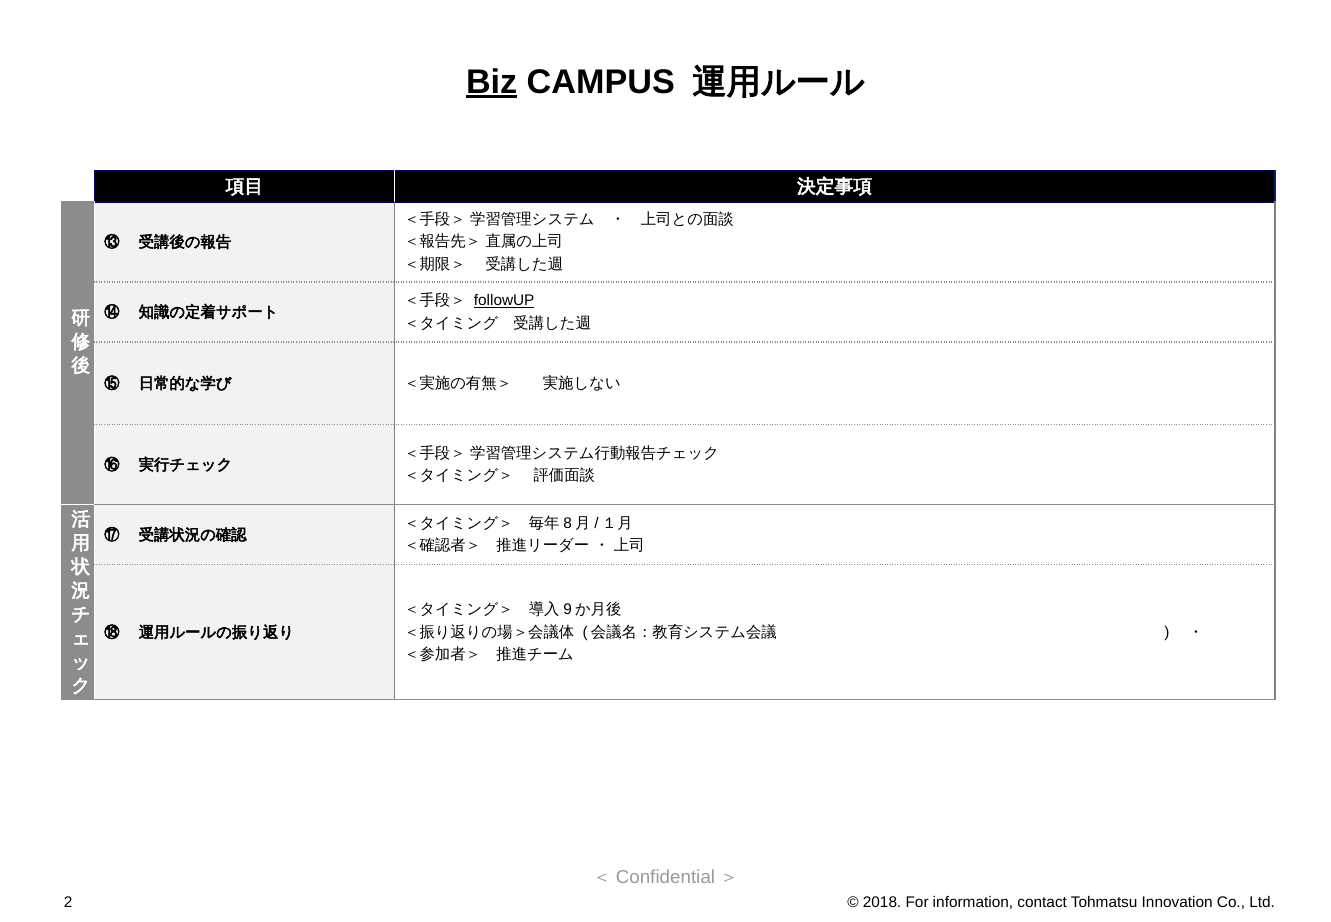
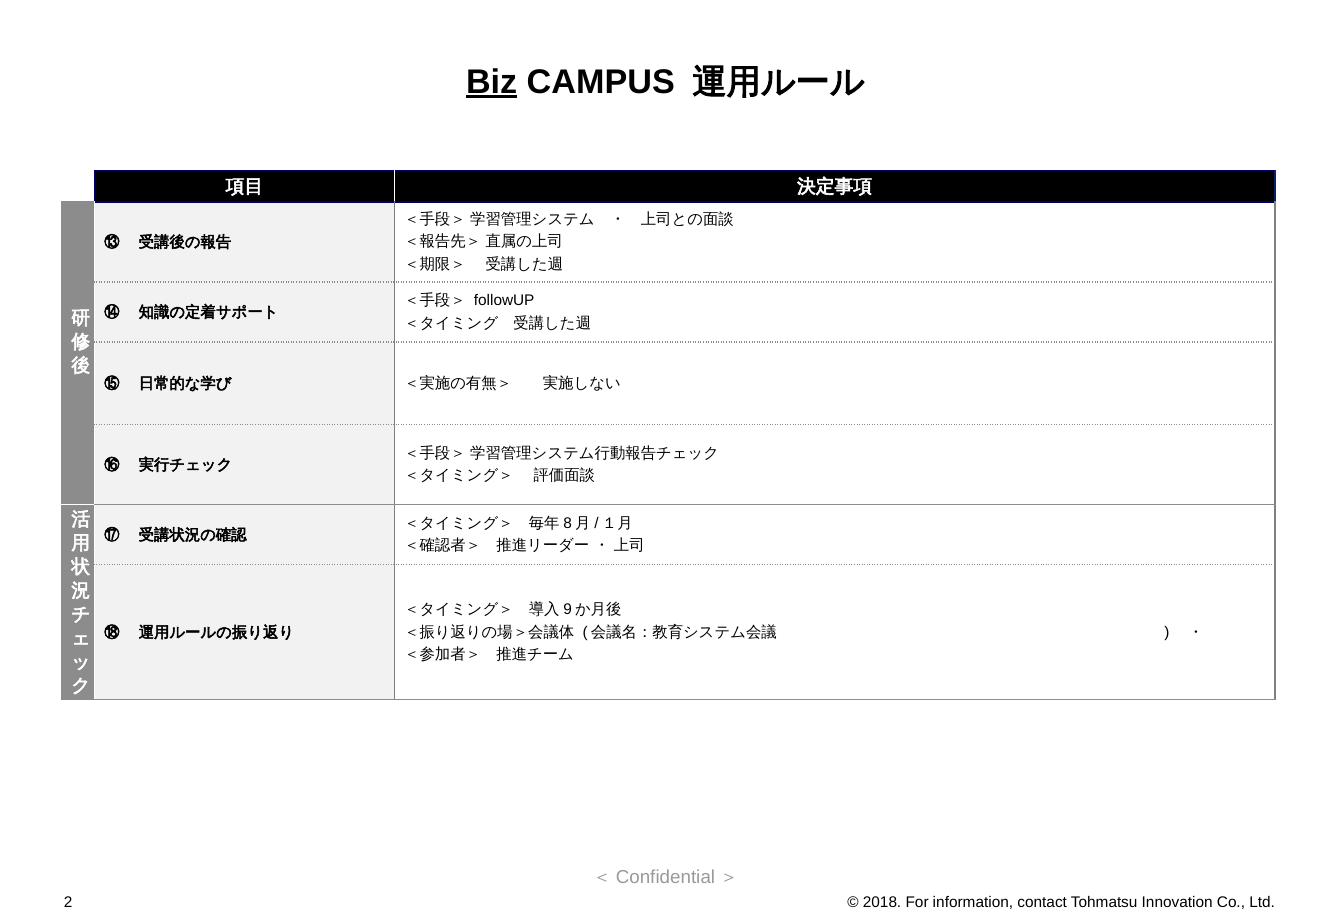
followUP underline: present -> none (504, 301)
